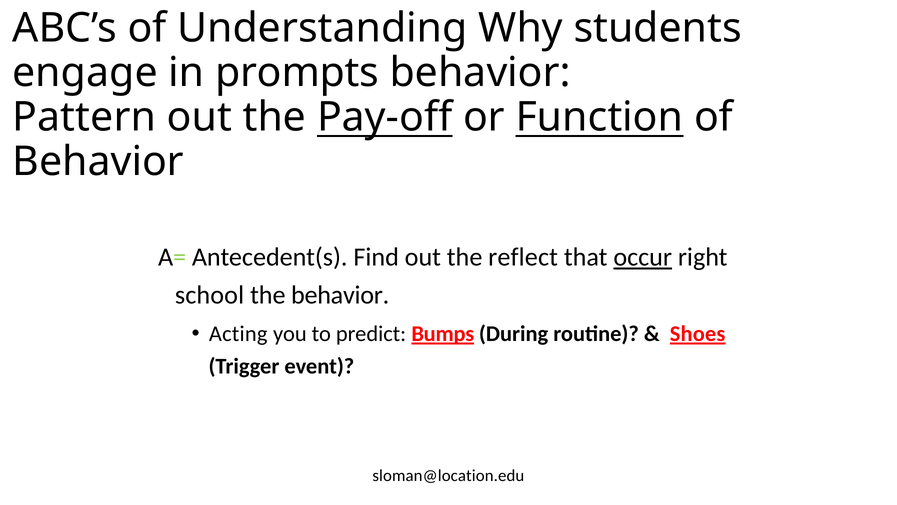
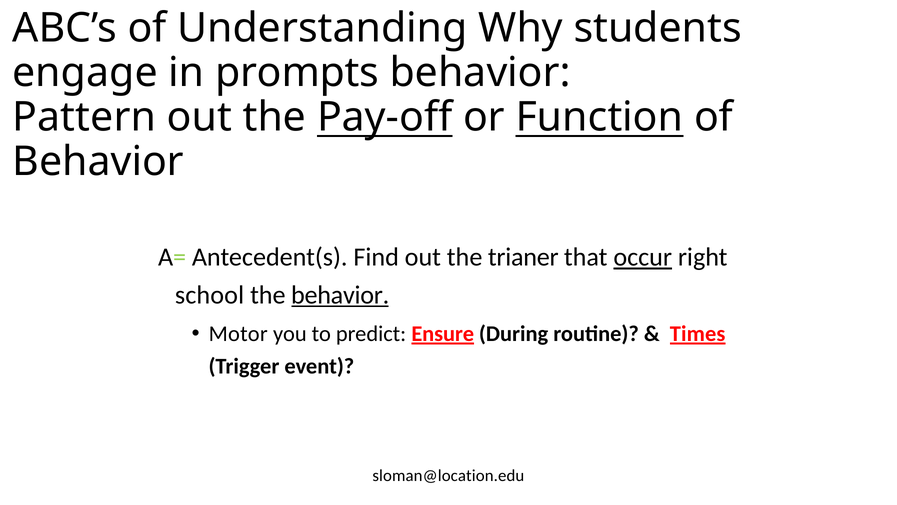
reflect: reflect -> trianer (523, 257)
behavior underline: none -> present (340, 295)
Acting: Acting -> Motor (238, 334)
Bumps: Bumps -> Ensure (443, 334)
Shoes: Shoes -> Times (698, 334)
